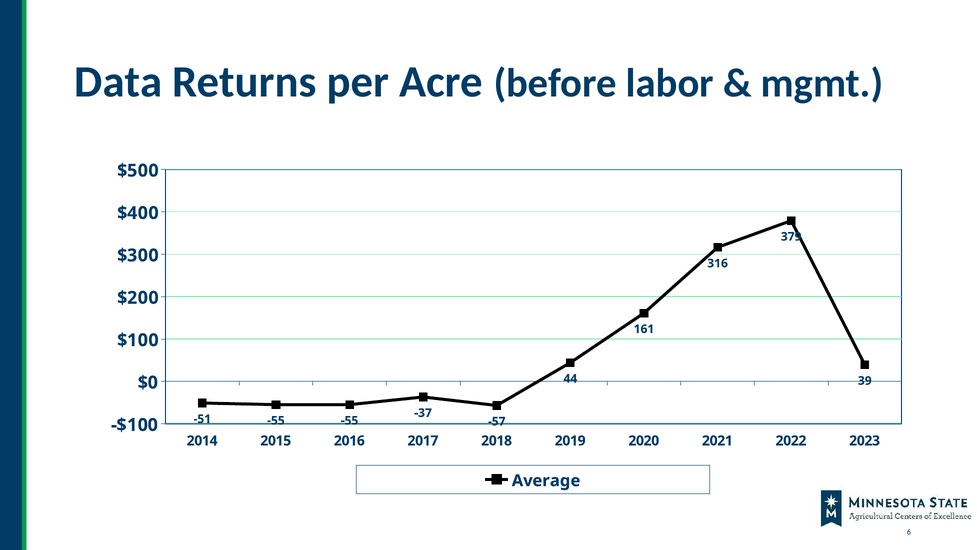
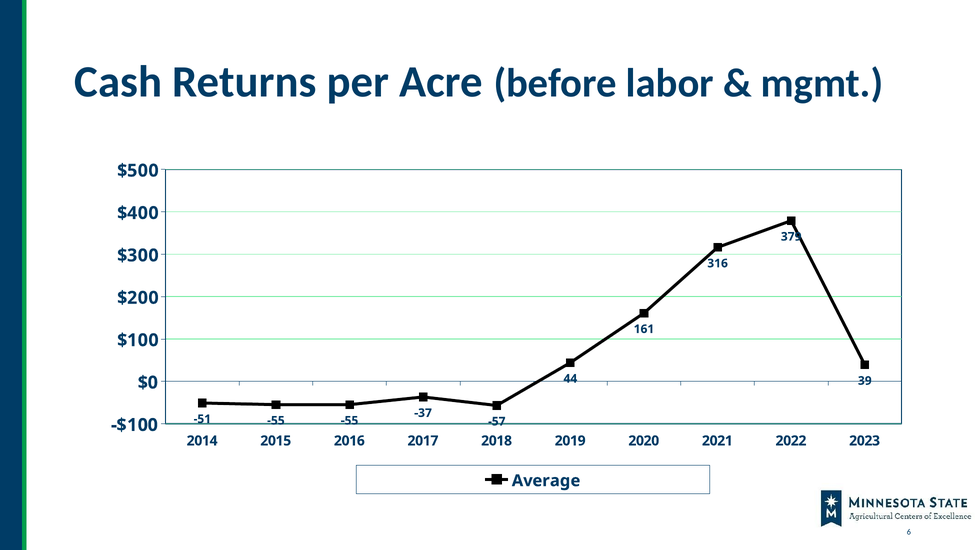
Data: Data -> Cash (118, 82)
